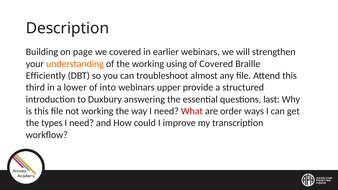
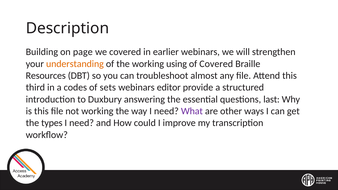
Efficiently: Efficiently -> Resources (46, 76)
lower: lower -> codes (75, 87)
into: into -> sets (108, 87)
upper: upper -> editor (169, 87)
What colour: red -> purple (192, 111)
order: order -> other (231, 111)
